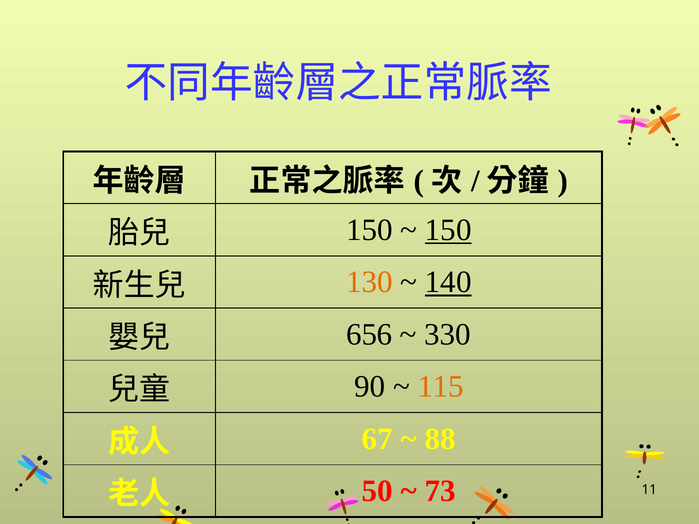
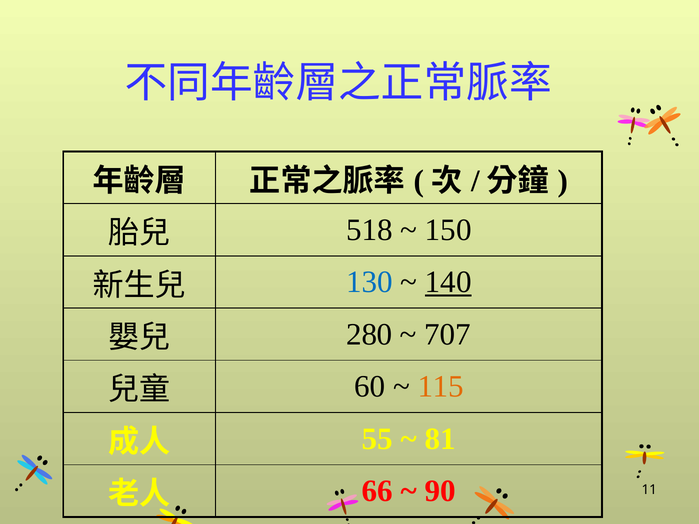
150: 150 -> 518 (369, 230)
150 underline: present -> none (448, 230)
130 colour: orange -> blue (369, 282)
656: 656 -> 280 (369, 335)
330: 330 -> 707 (448, 335)
90: 90 -> 60 (370, 387)
67: 67 -> 55 (377, 439)
88: 88 -> 81 (440, 439)
50: 50 -> 66 (377, 491)
73: 73 -> 90 (440, 491)
